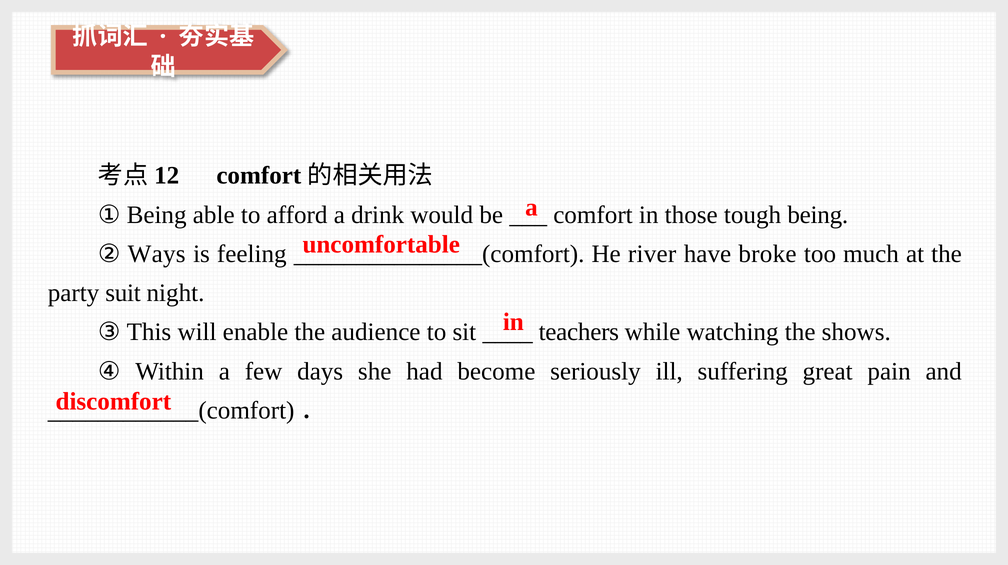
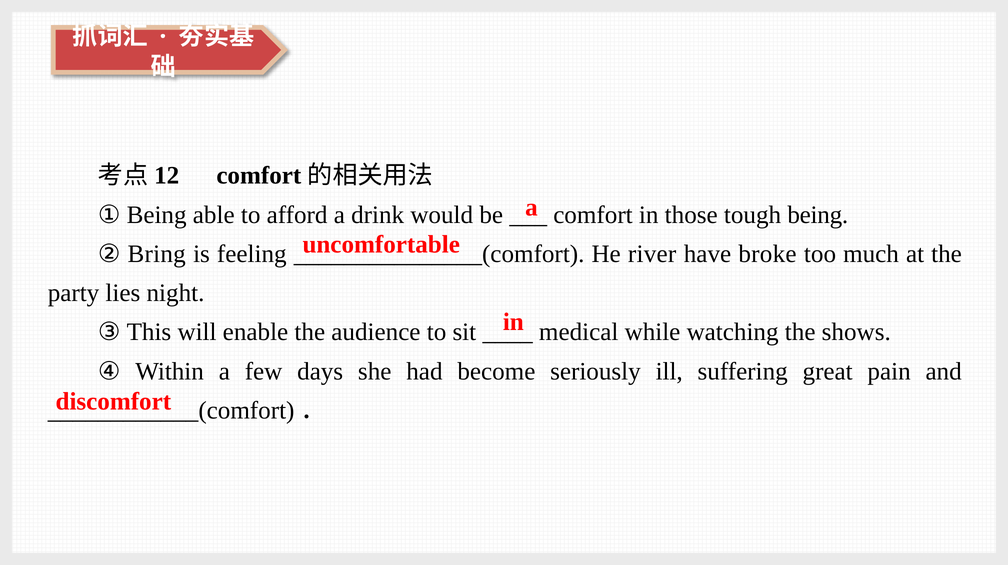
Ways: Ways -> Bring (157, 254)
suit: suit -> lies (123, 293)
teachers: teachers -> medical (579, 332)
